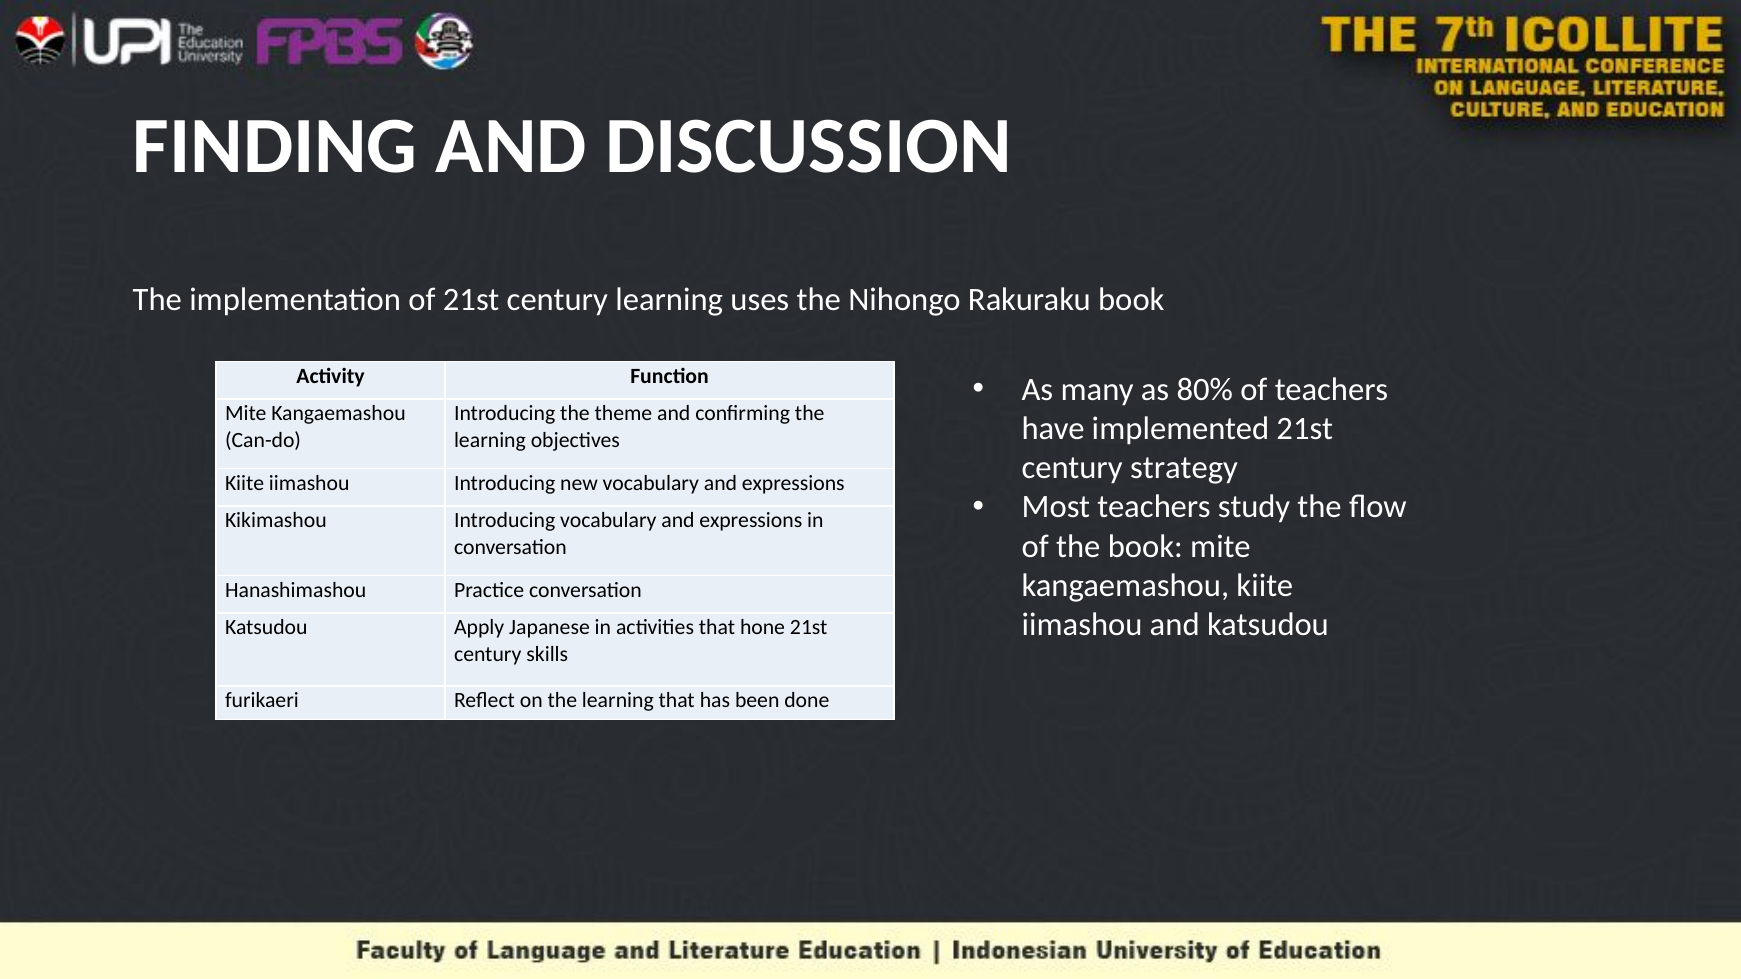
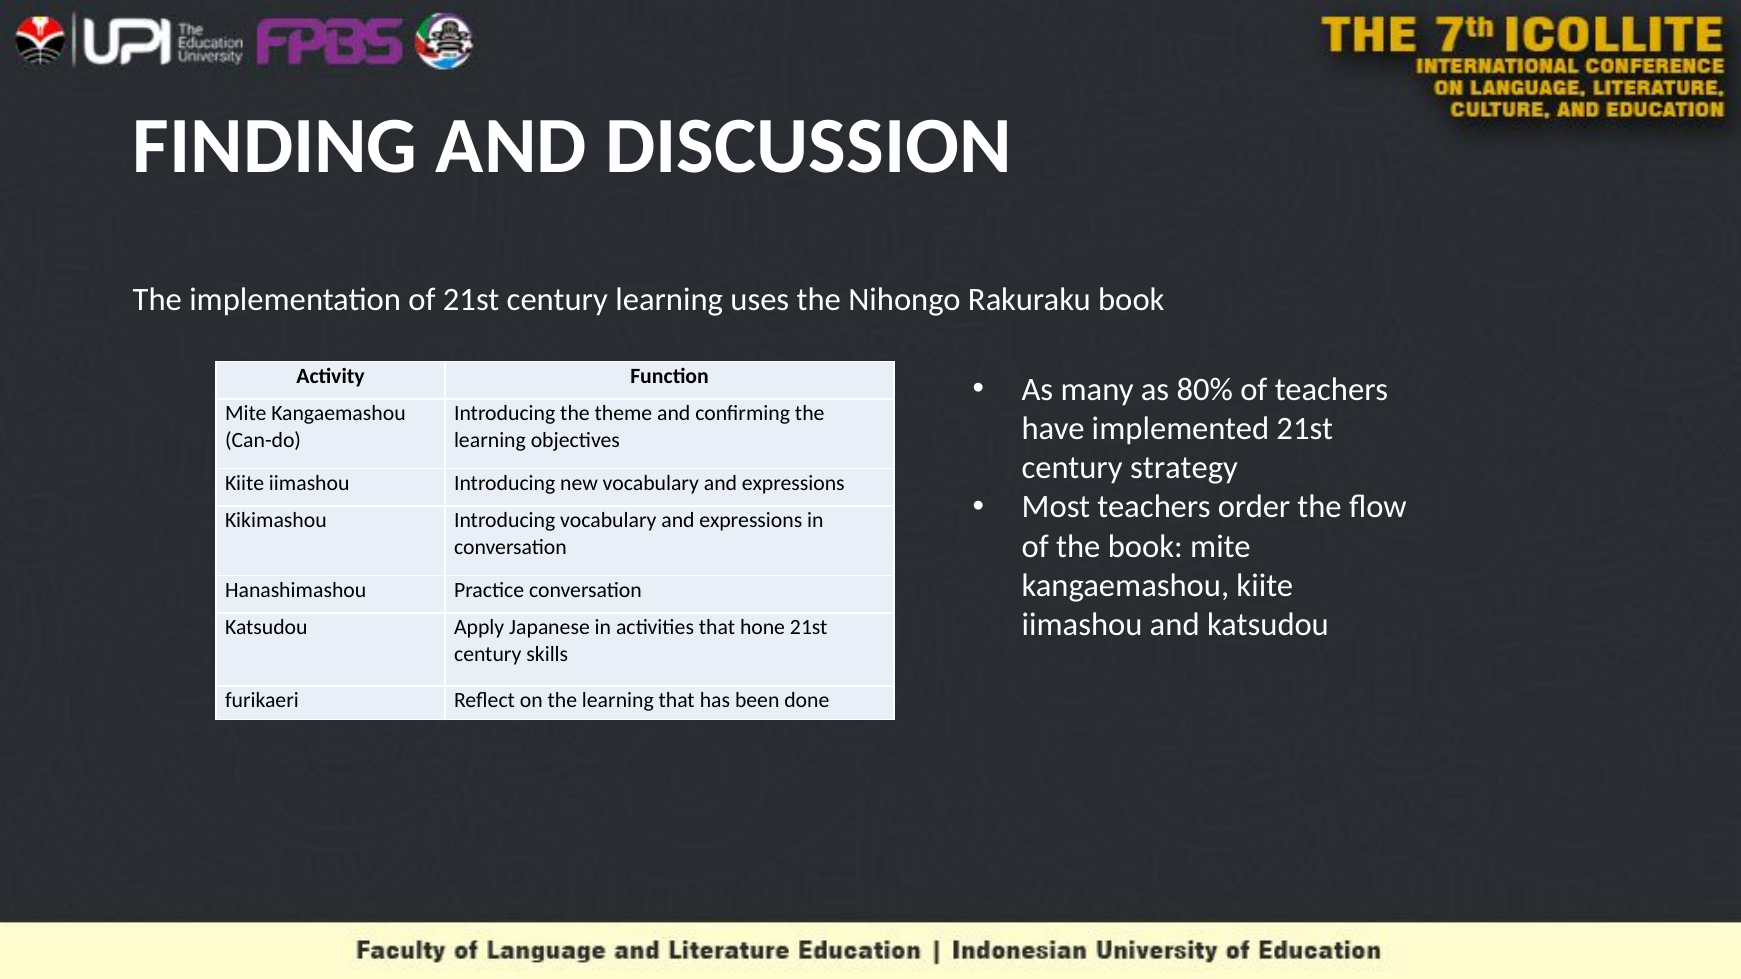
study: study -> order (1254, 507)
